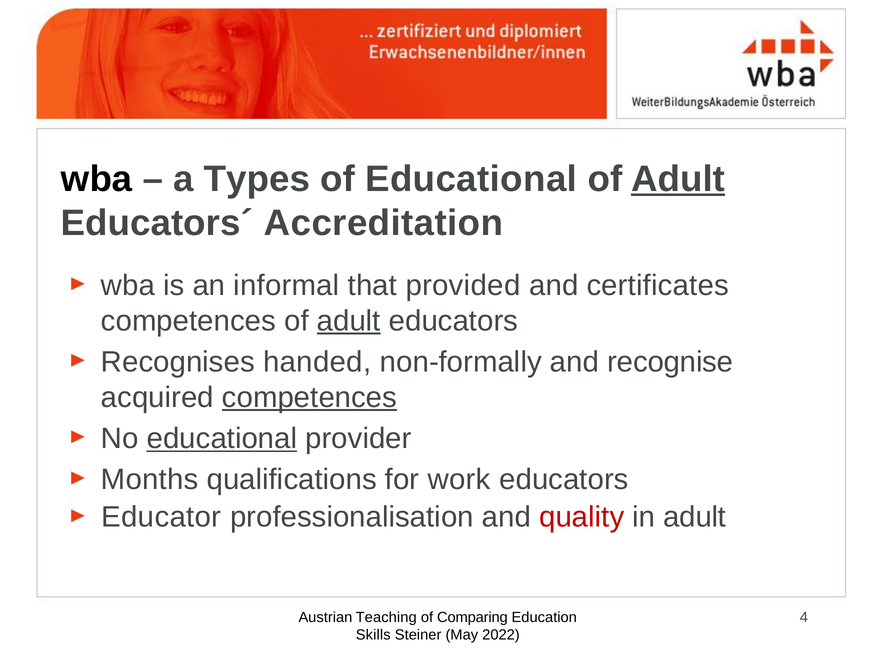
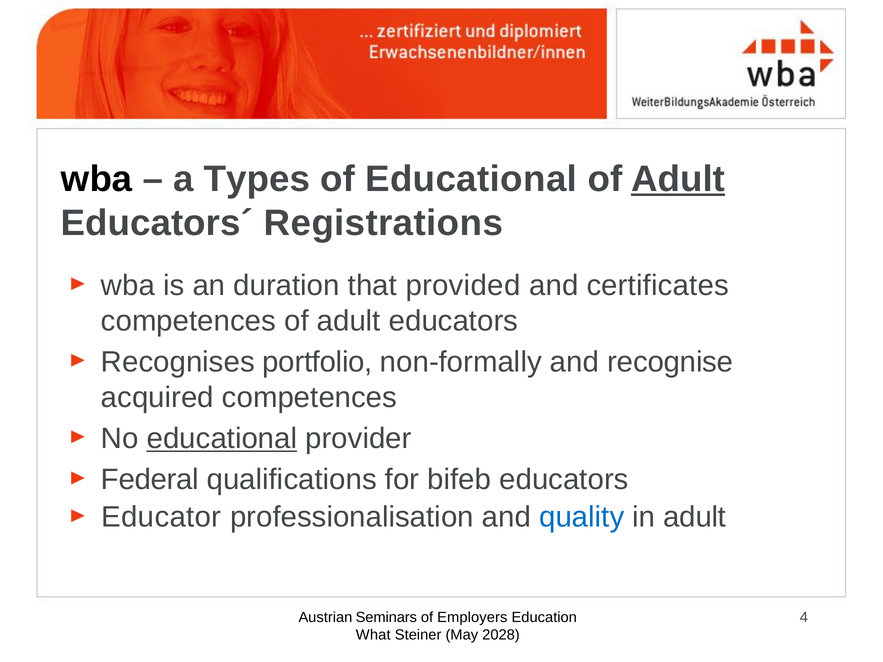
Accreditation: Accreditation -> Registrations (383, 223)
informal: informal -> duration (287, 286)
adult underline: present -> none (349, 321)
handed: handed -> portfolio (317, 362)
competences underline: present -> none (310, 398)
Months: Months -> Federal (150, 480)
work: work -> bifeb (459, 480)
quality colour: red -> blue (582, 517)
Teaching: Teaching -> Seminars (386, 618)
Comparing: Comparing -> Employers (472, 618)
Skills: Skills -> What (373, 635)
2022: 2022 -> 2028 (501, 635)
